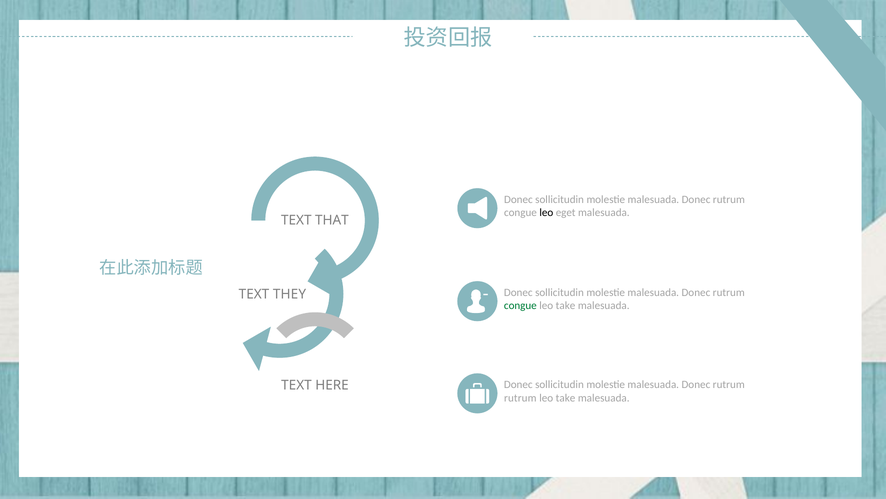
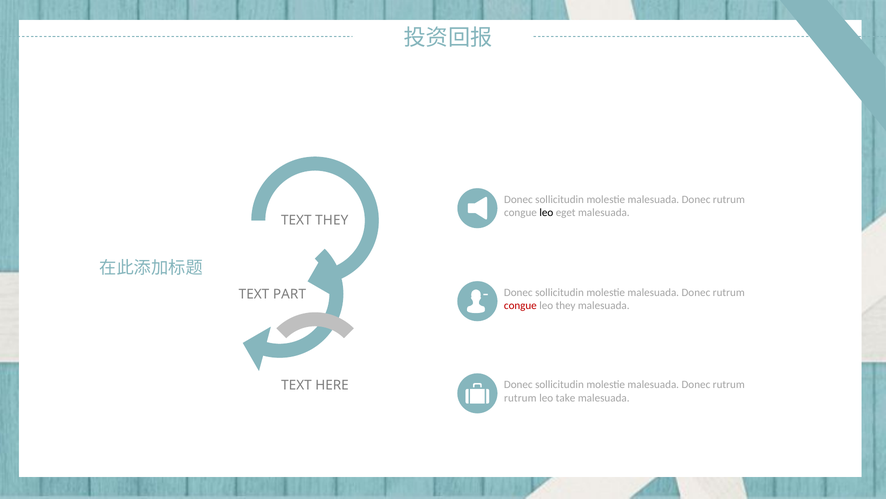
TEXT THAT: THAT -> THEY (332, 220)
THEY: THEY -> PART (289, 294)
congue colour: green -> red (520, 305)
take: take -> they (566, 305)
